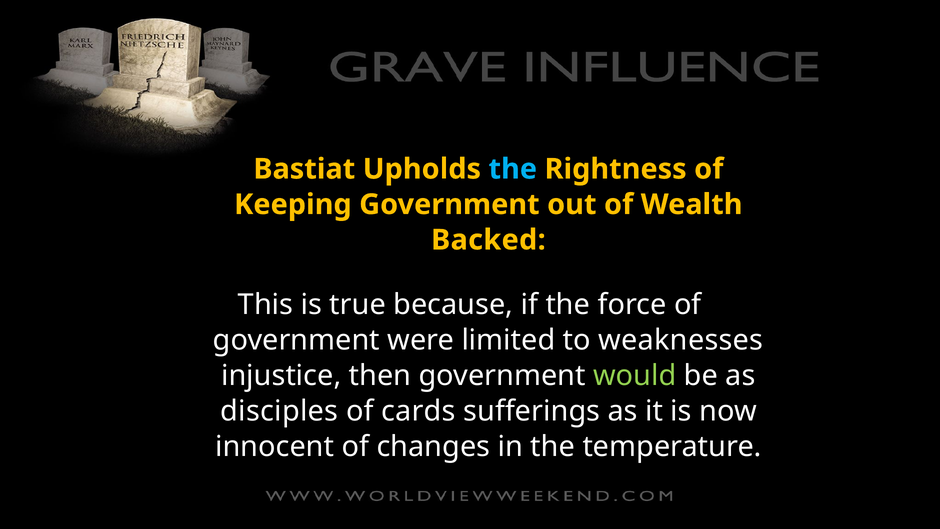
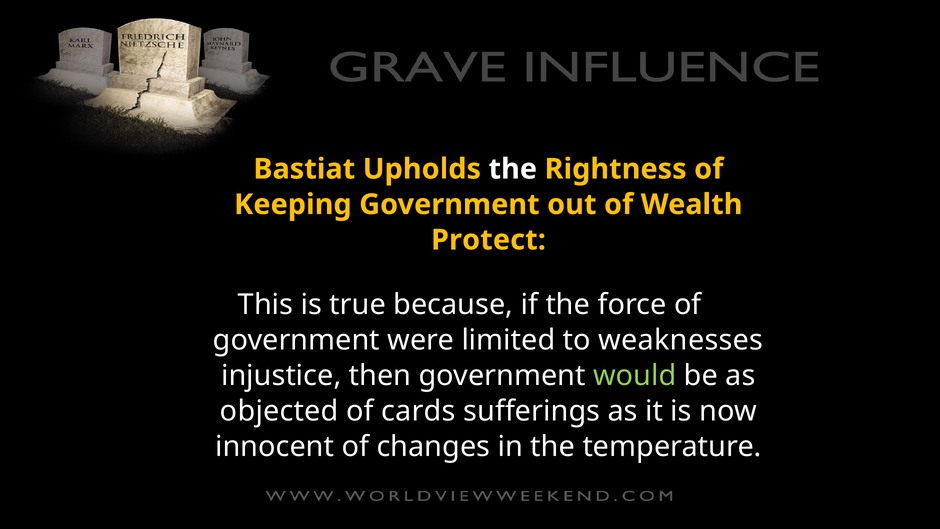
the colour: light blue -> white (513, 169)
Backed: Backed -> Protect (488, 240)
disciples: disciples -> objected (279, 411)
